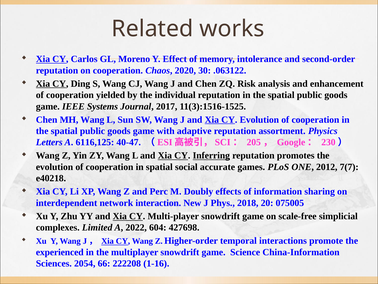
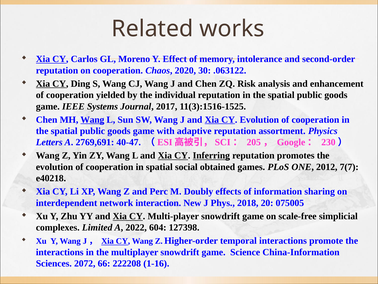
Wang underline: none -> present (92, 119)
6116,125: 6116,125 -> 2769,691 (95, 142)
accurate: accurate -> obtained (218, 167)
427698: 427698 -> 127398 (184, 227)
experienced: experienced -> interactions (60, 252)
2054: 2054 -> 2072 (85, 263)
